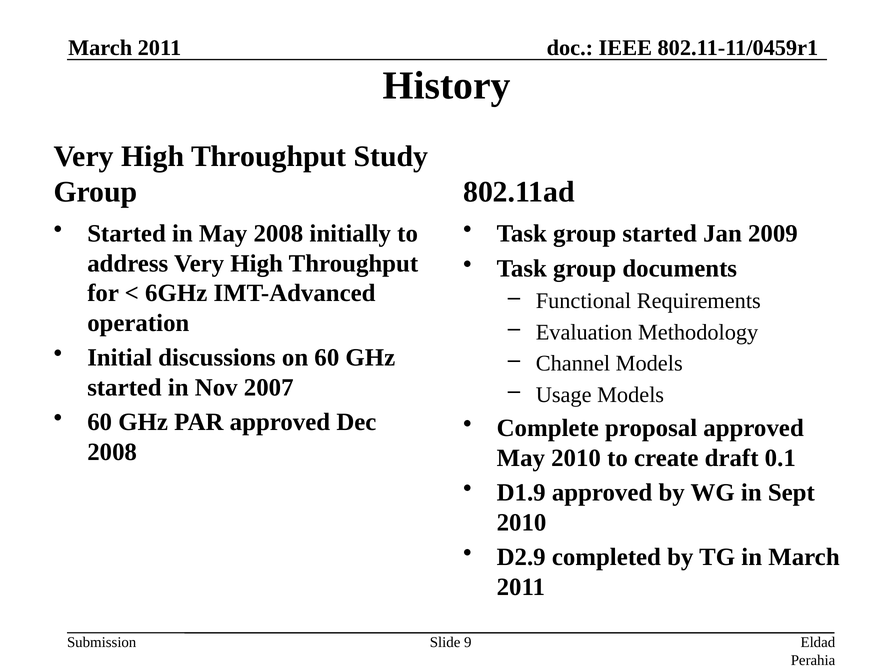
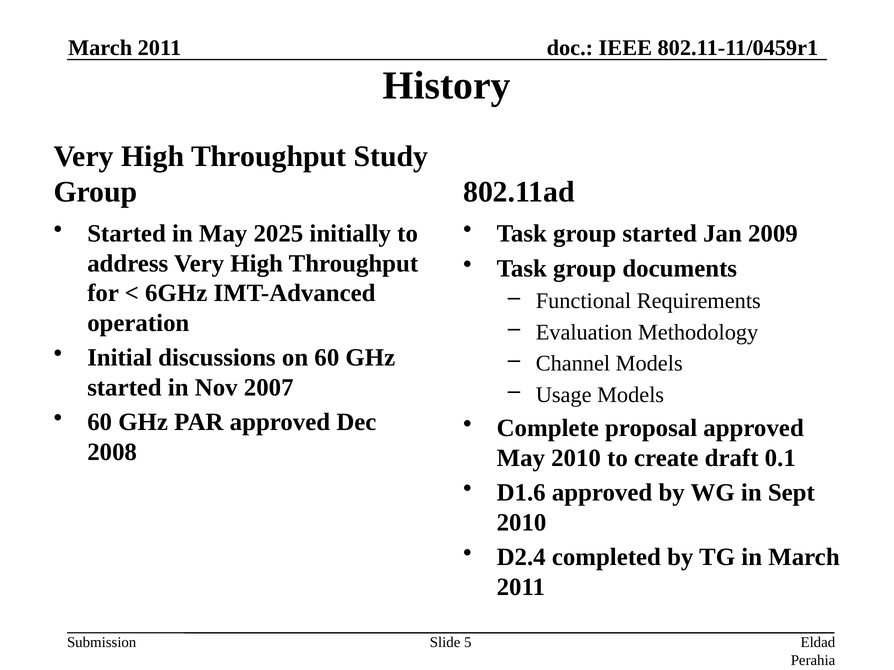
May 2008: 2008 -> 2025 (278, 234)
D1.9: D1.9 -> D1.6 (521, 493)
D2.9: D2.9 -> D2.4 (521, 558)
9: 9 -> 5 (468, 643)
